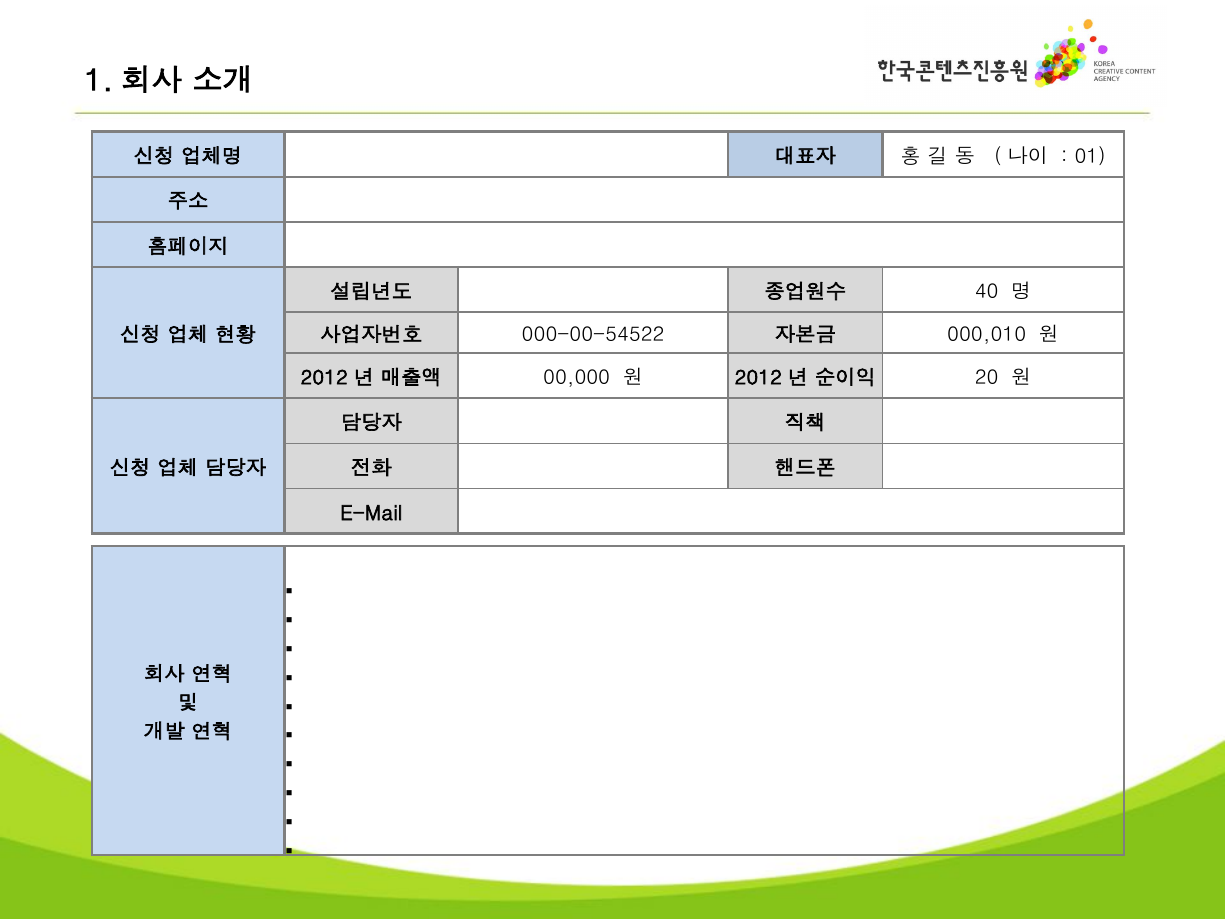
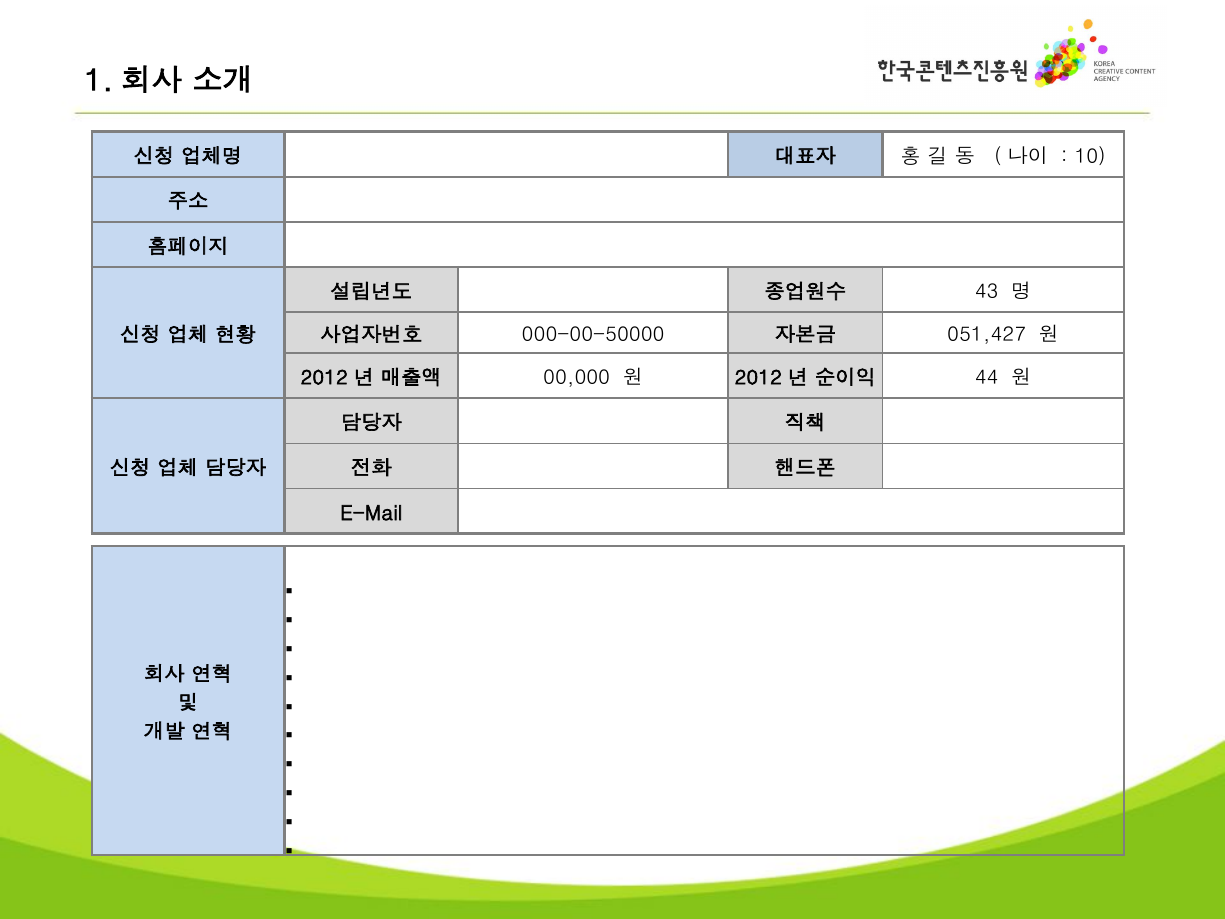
01: 01 -> 10 (1090, 156)
40: 40 -> 43 (987, 292)
000-00-54522: 000-00-54522 -> 000-00-50000 (593, 335)
000,010: 000,010 -> 051,427 (987, 335)
20: 20 -> 44 (987, 378)
